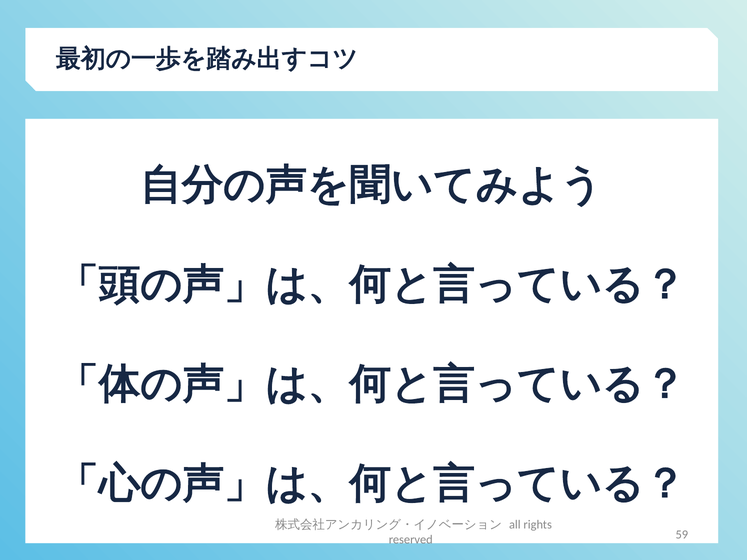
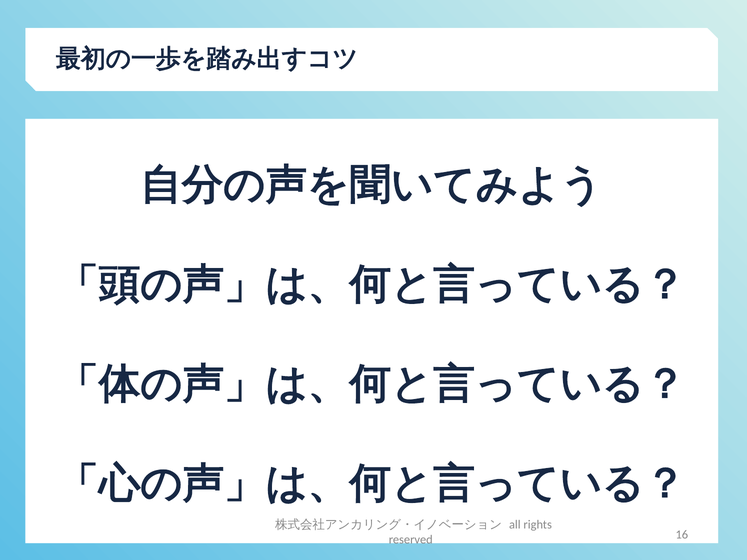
59: 59 -> 16 (682, 535)
